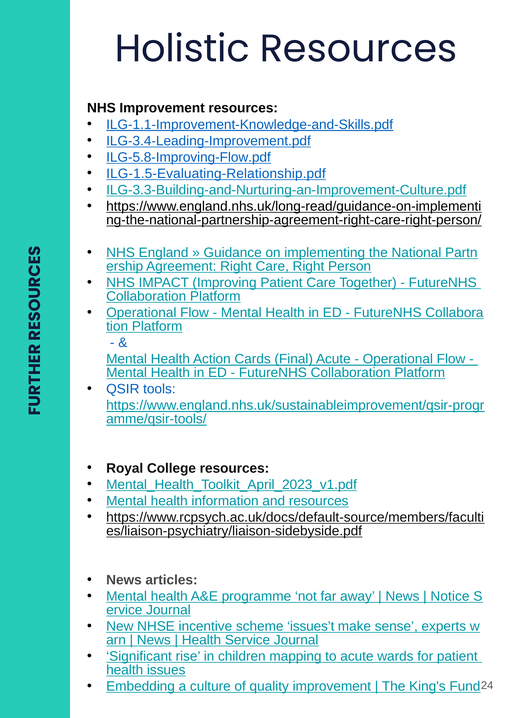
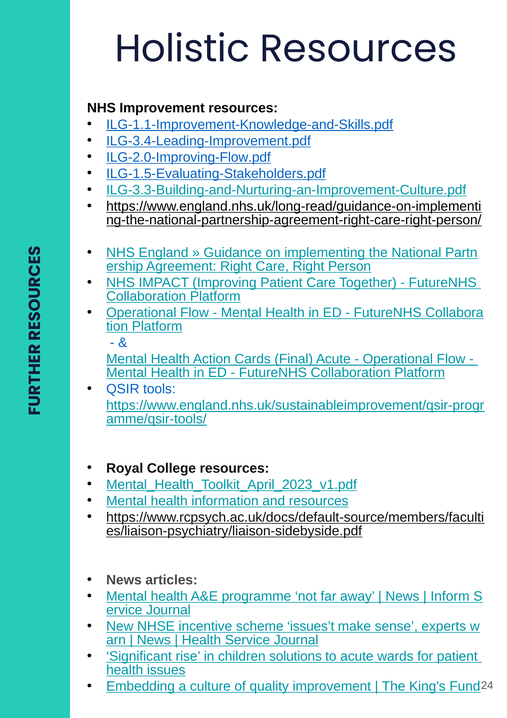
ILG-5.8-Improving-Flow.pdf: ILG-5.8-Improving-Flow.pdf -> ILG-2.0-Improving-Flow.pdf (189, 157)
ILG-1.5-Evaluating-Relationship.pdf: ILG-1.5-Evaluating-Relationship.pdf -> ILG-1.5-Evaluating-Stakeholders.pdf (216, 173)
Notice: Notice -> Inform (450, 596)
mapping: mapping -> solutions (296, 656)
